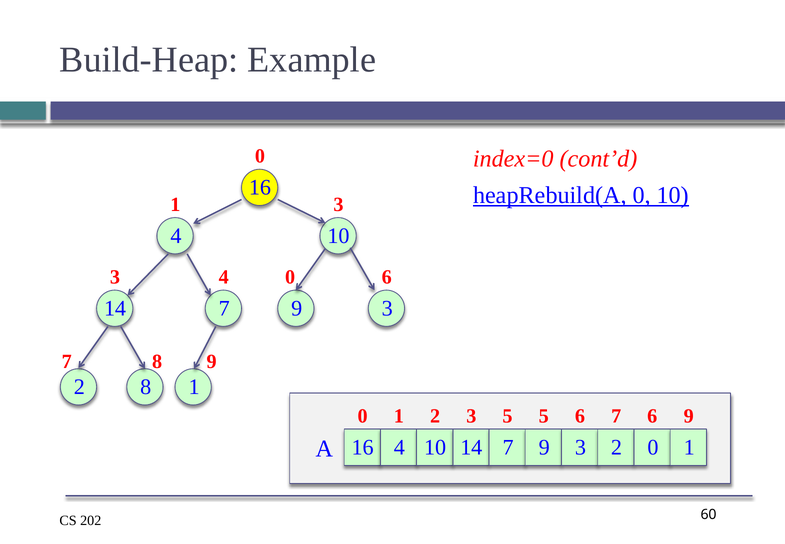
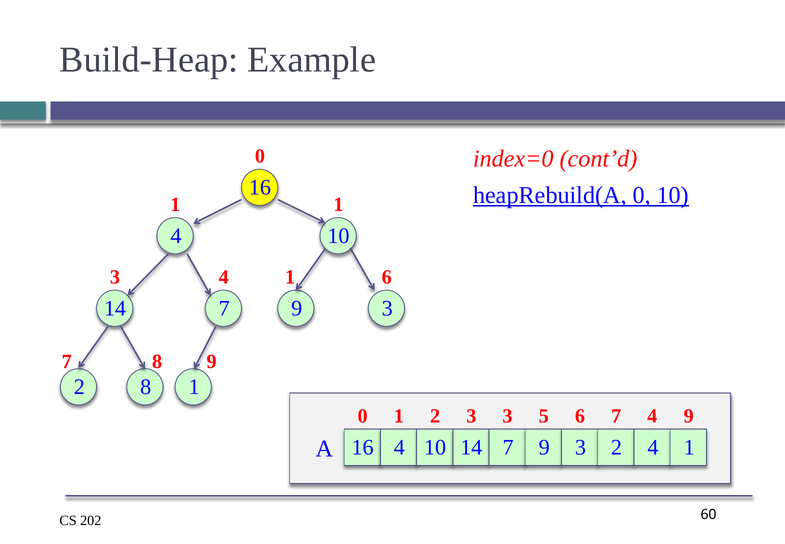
1 3: 3 -> 1 (338, 204)
4 0: 0 -> 1 (290, 277)
3 5: 5 -> 3 (508, 416)
7 6: 6 -> 4 (652, 416)
0: 0 -> 4 (653, 447)
